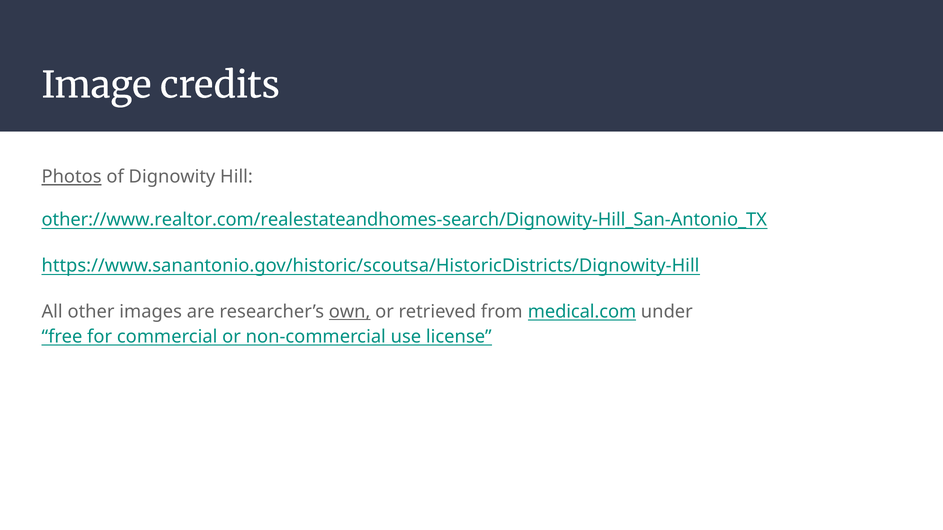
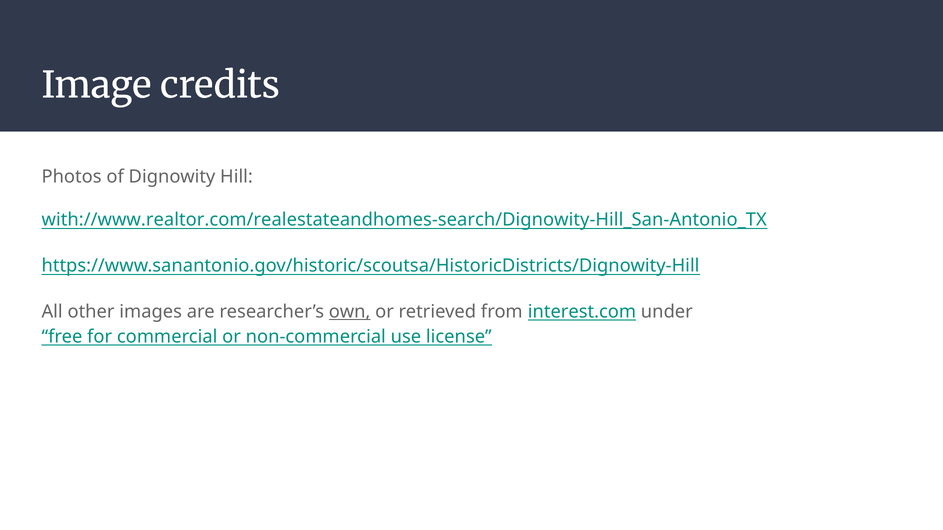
Photos underline: present -> none (72, 177)
other://www.realtor.com/realestateandhomes-search/Dignowity-Hill_San-Antonio_TX: other://www.realtor.com/realestateandhomes-search/Dignowity-Hill_San-Antonio_TX -> with://www.realtor.com/realestateandhomes-search/Dignowity-Hill_San-Antonio_TX (404, 220)
medical.com: medical.com -> interest.com (582, 312)
